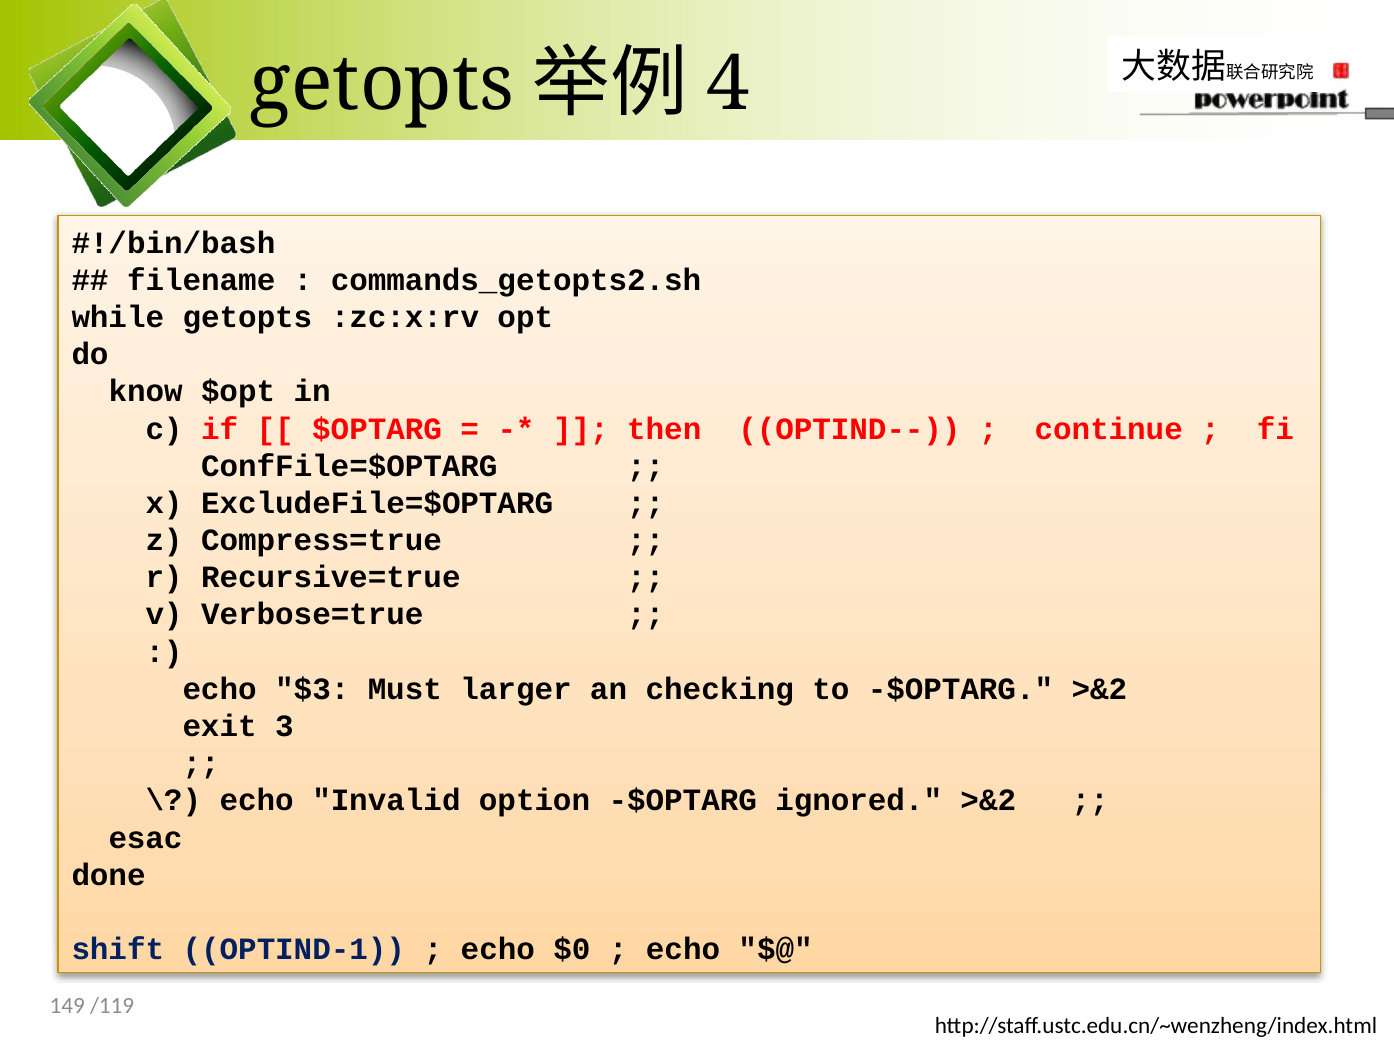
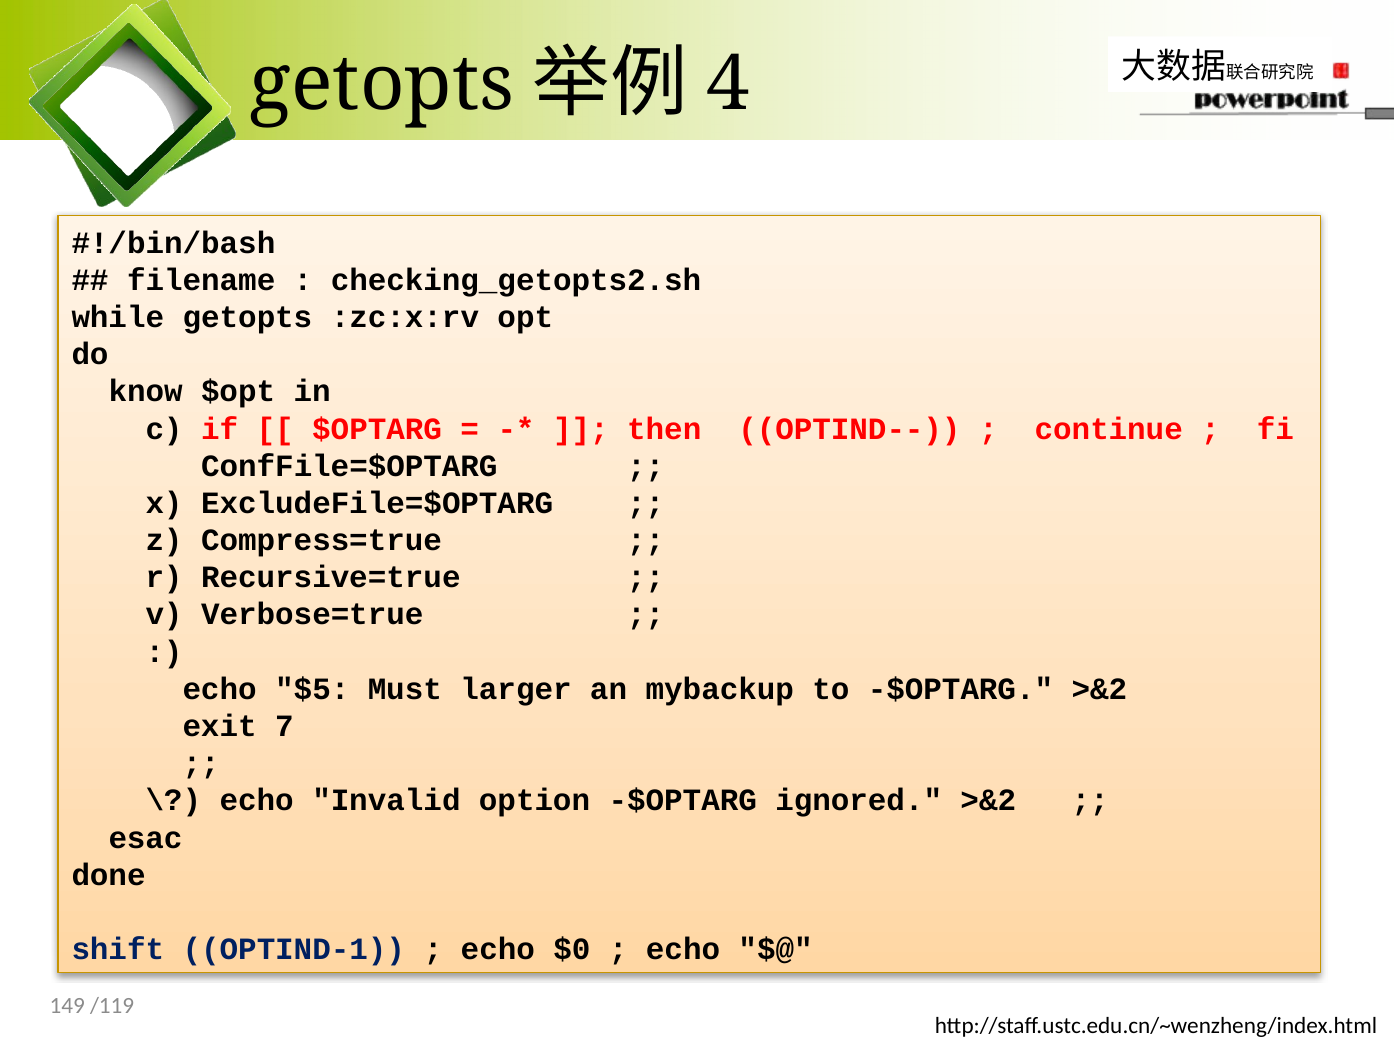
commands_getopts2.sh: commands_getopts2.sh -> checking_getopts2.sh (516, 280)
$3: $3 -> $5 (312, 689)
checking: checking -> mybackup (720, 689)
3: 3 -> 7 (285, 726)
